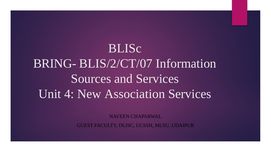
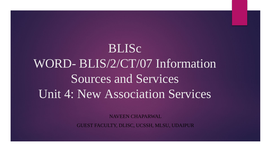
BRING-: BRING- -> WORD- (55, 64)
